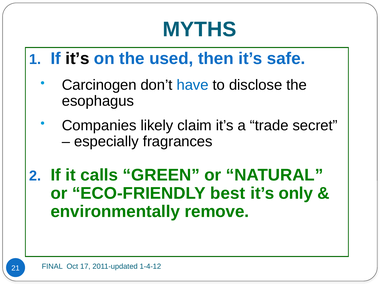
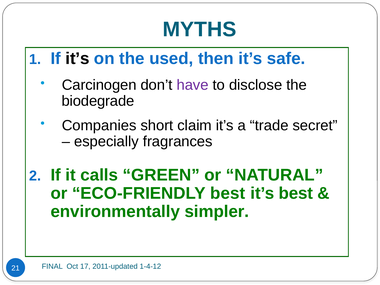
have colour: blue -> purple (193, 85)
esophagus: esophagus -> biodegrade (98, 101)
likely: likely -> short (157, 126)
it’s only: only -> best (296, 193)
remove: remove -> simpler (217, 212)
